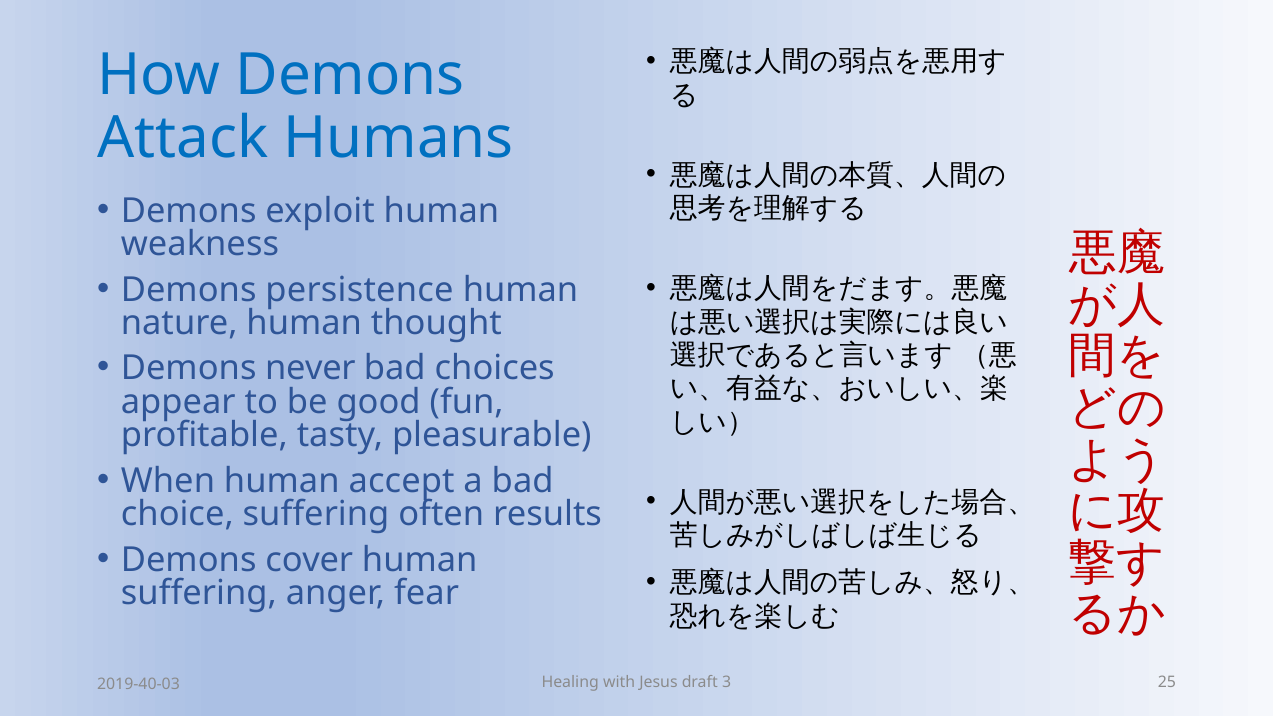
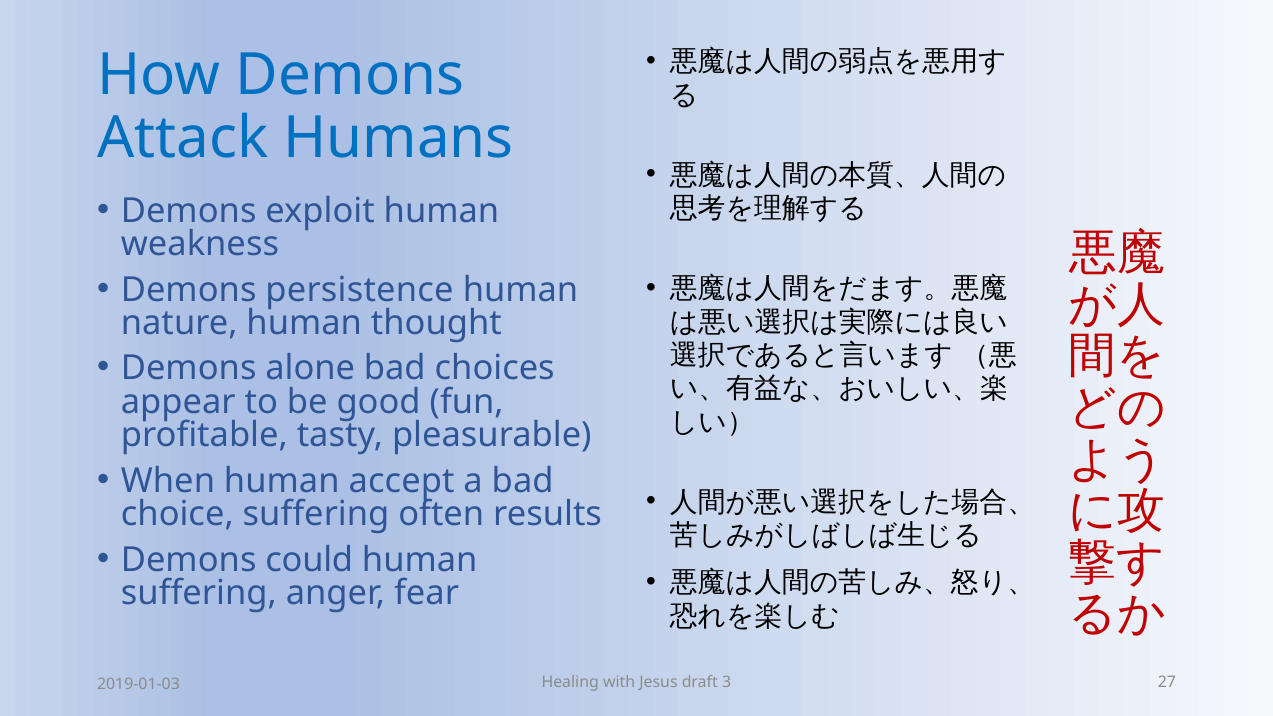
never: never -> alone (310, 369)
cover: cover -> could (309, 560)
25: 25 -> 27 (1167, 683)
2019-40-03: 2019-40-03 -> 2019-01-03 (138, 684)
